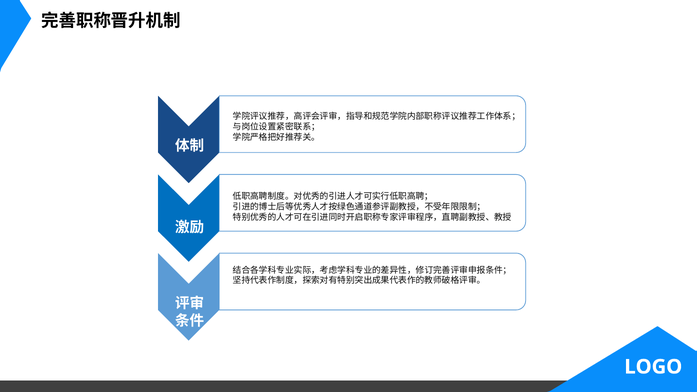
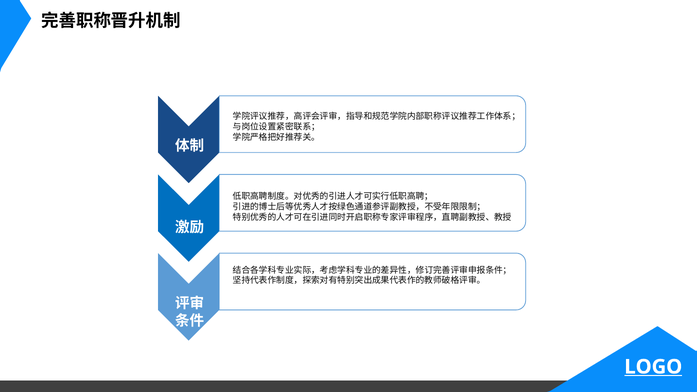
LOGO underline: none -> present (653, 367)
